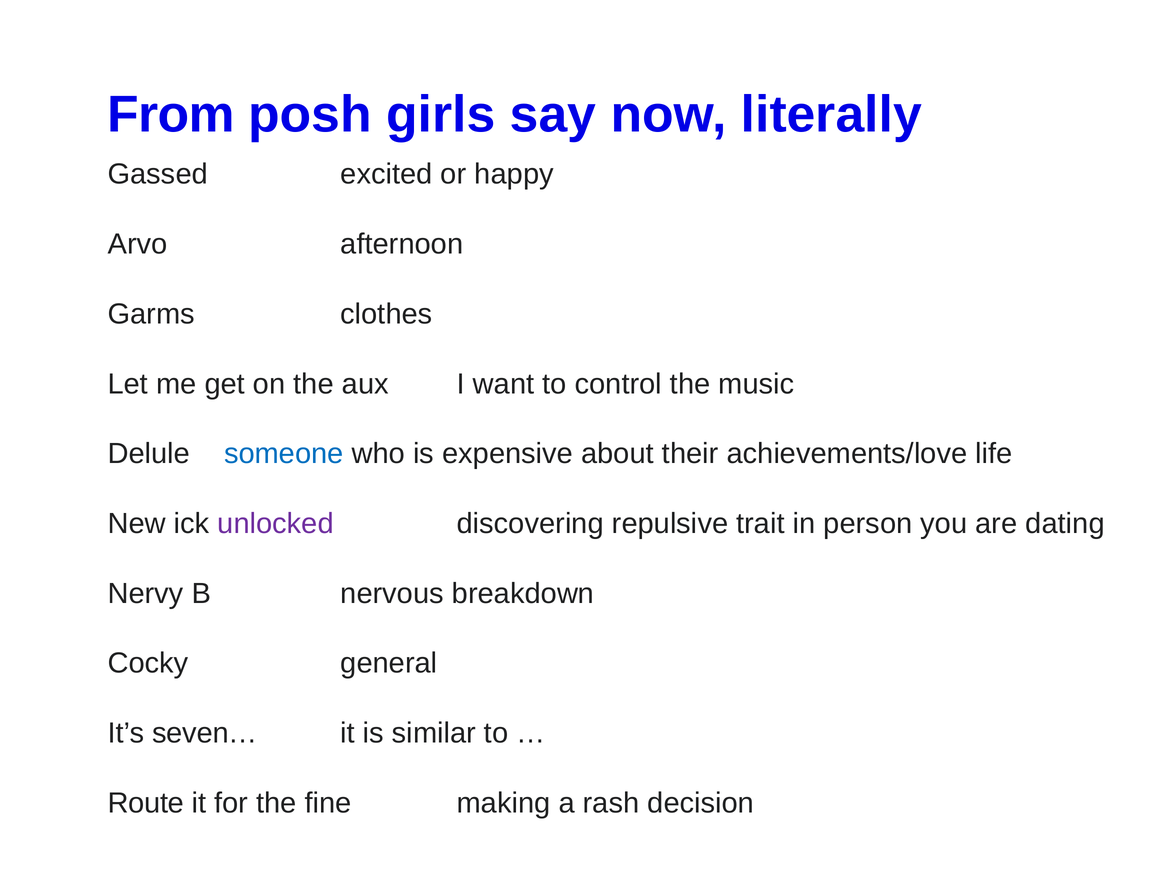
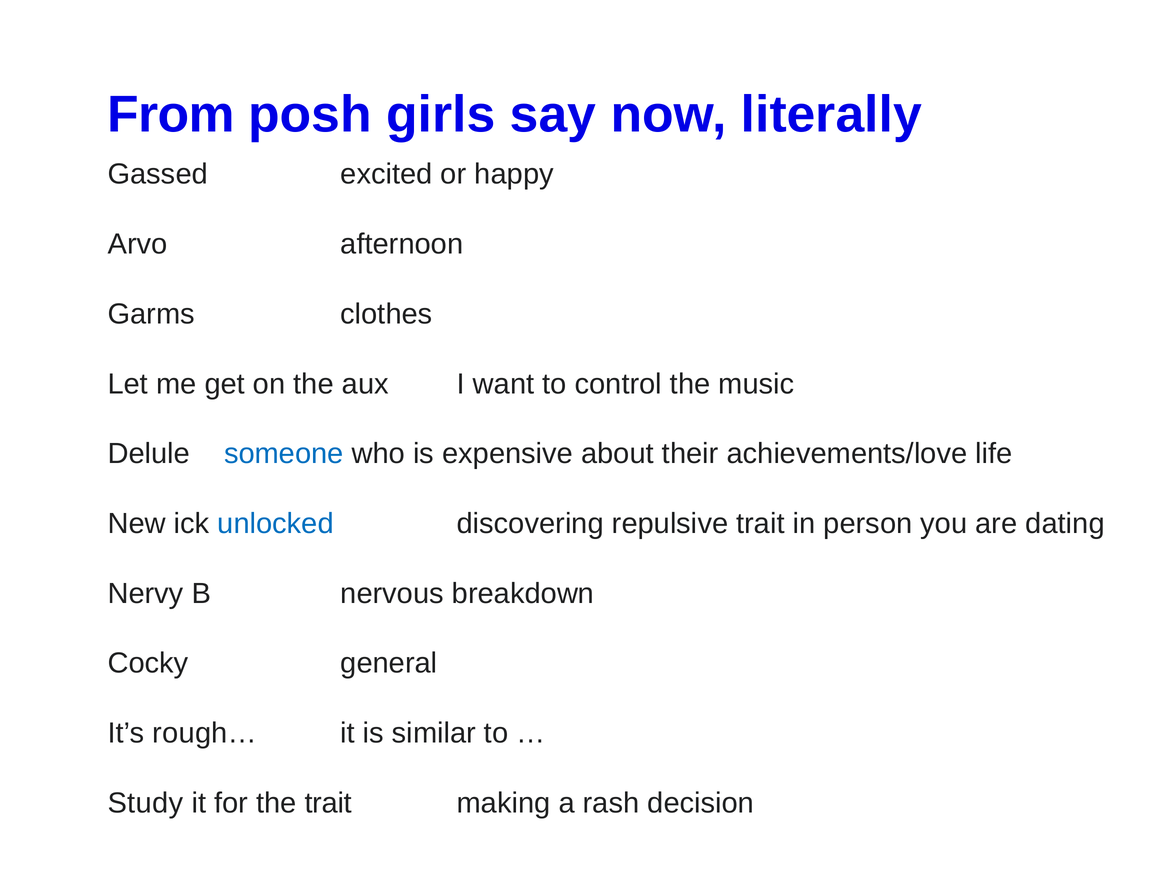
unlocked colour: purple -> blue (276, 524)
seven…: seven… -> rough… (205, 733)
Route: Route -> Study (145, 803)
the fine: fine -> trait (328, 803)
